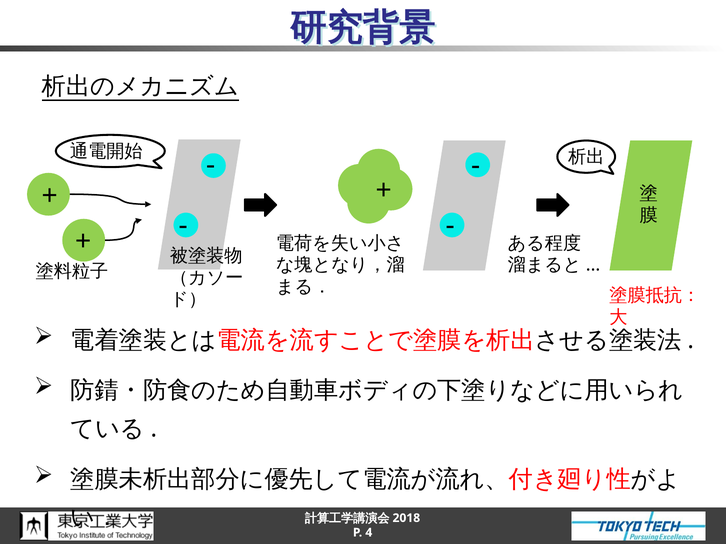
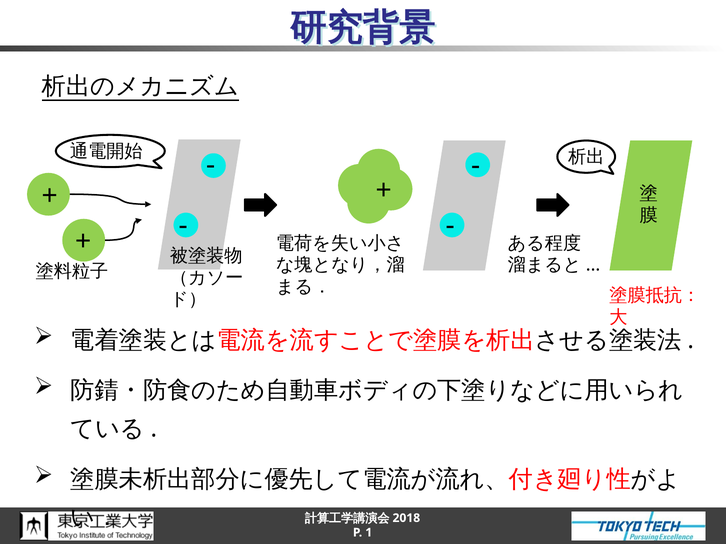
4: 4 -> 1 (369, 533)
